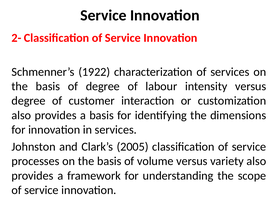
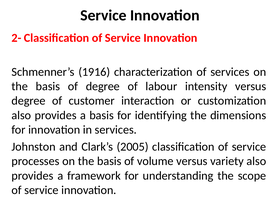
1922: 1922 -> 1916 (94, 72)
